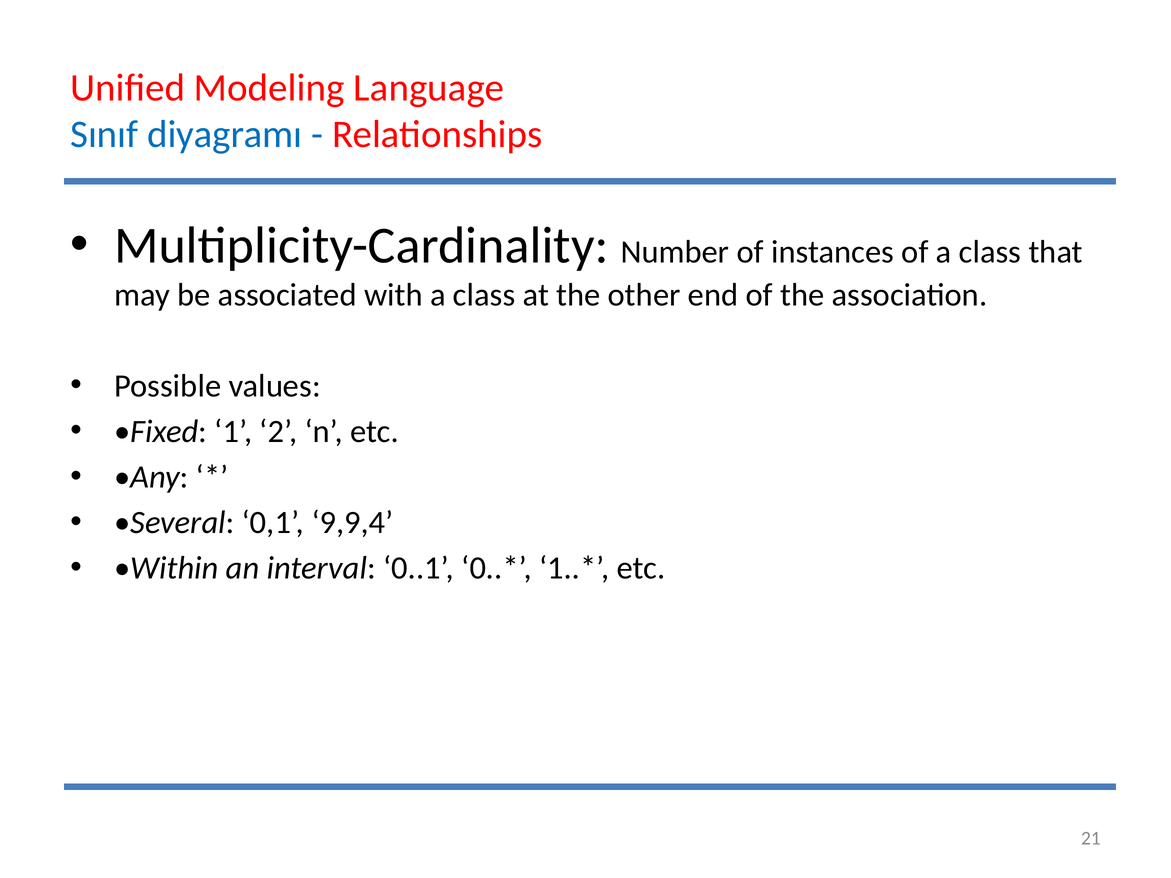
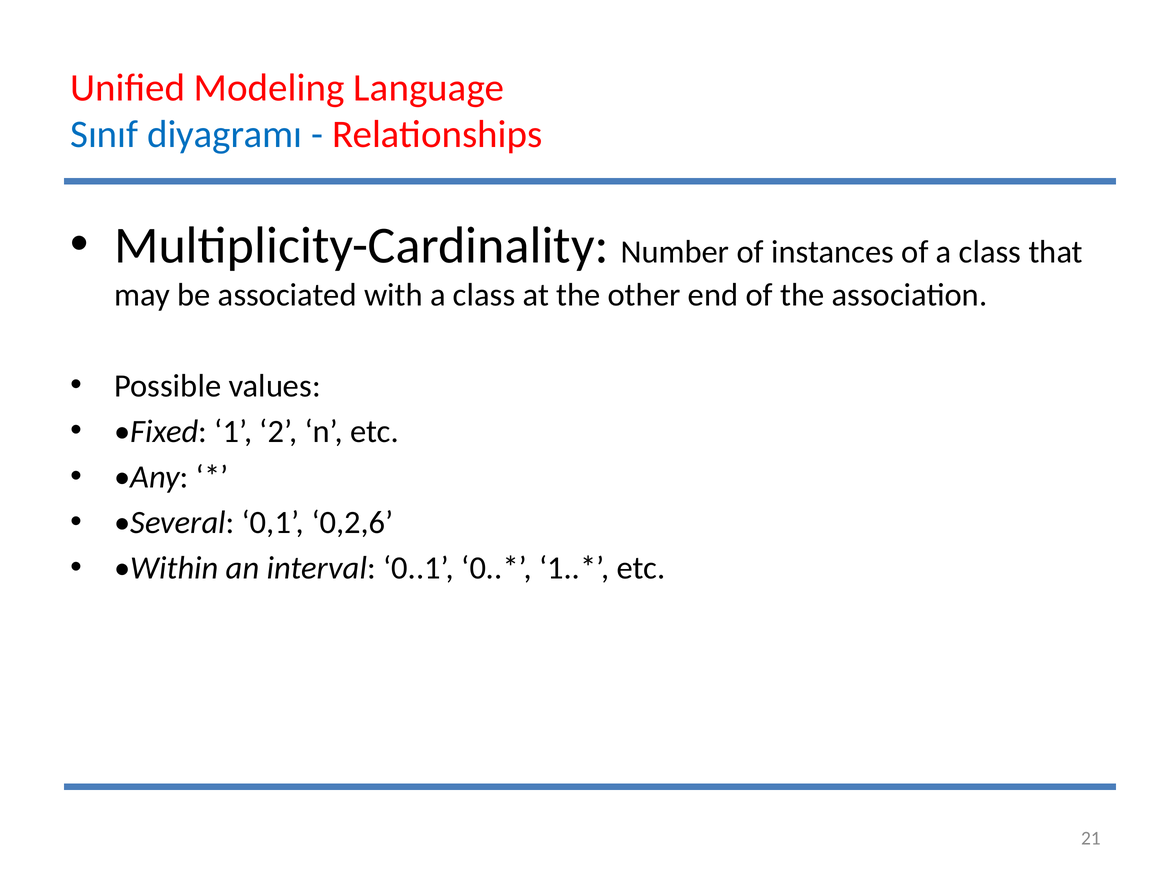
9,9,4: 9,9,4 -> 0,2,6 (352, 523)
